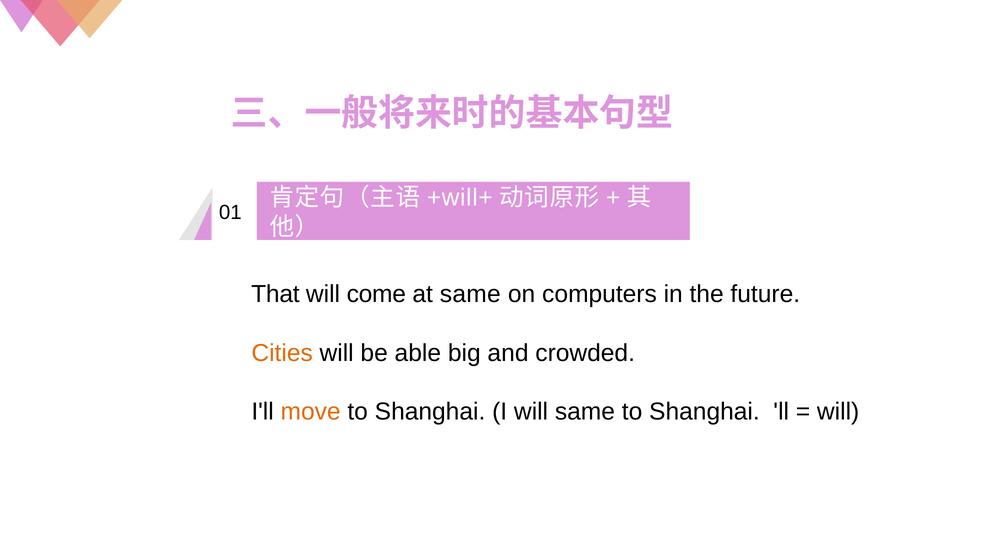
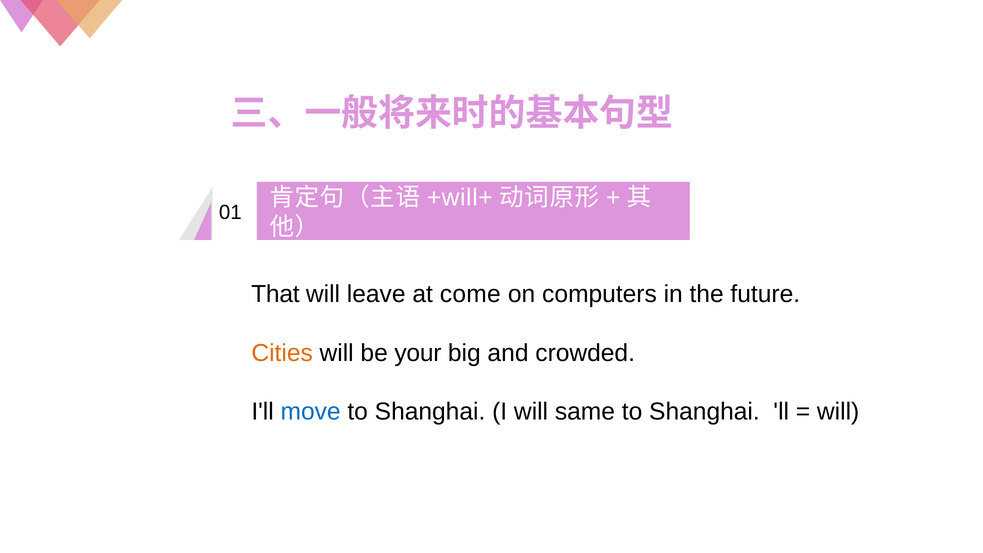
come: come -> leave (376, 294)
at same: same -> come (470, 294)
able: able -> your (418, 353)
move colour: orange -> blue (311, 412)
